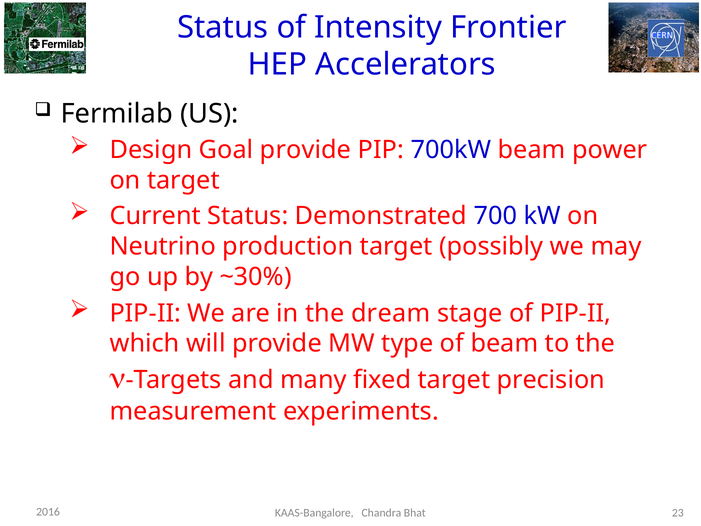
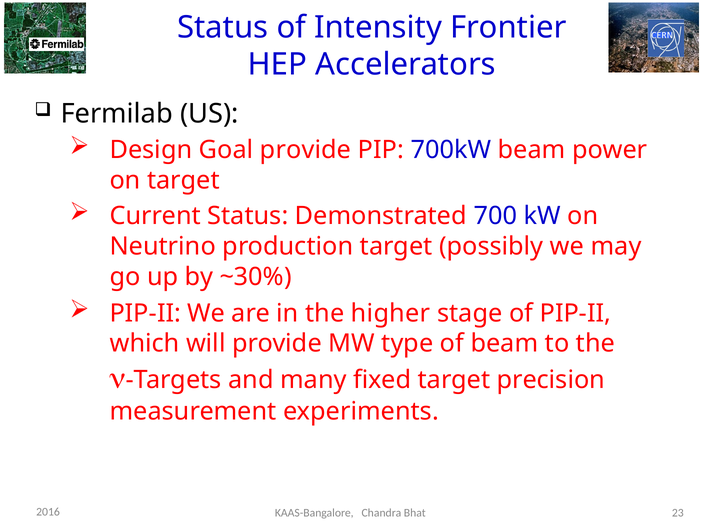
dream: dream -> higher (391, 313)
